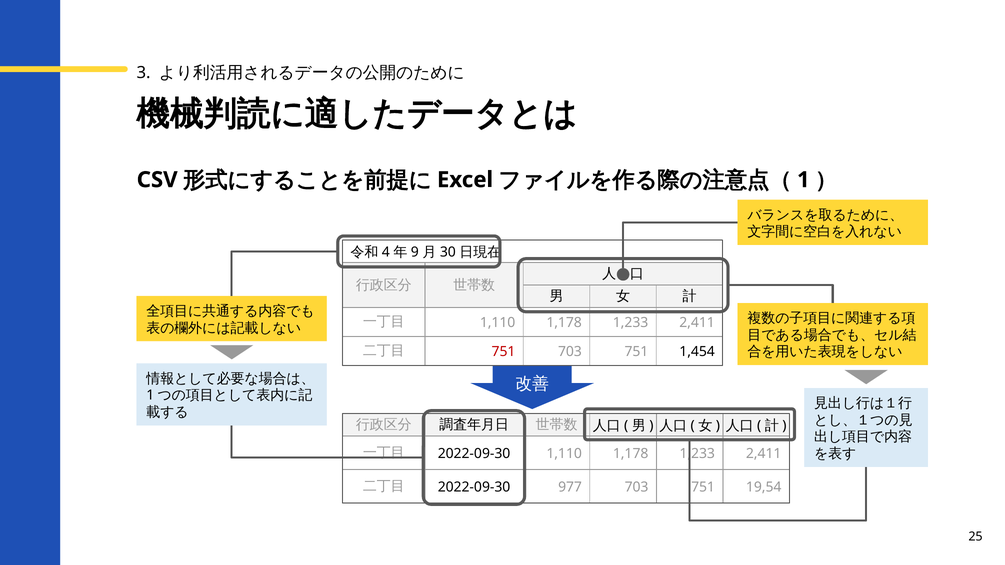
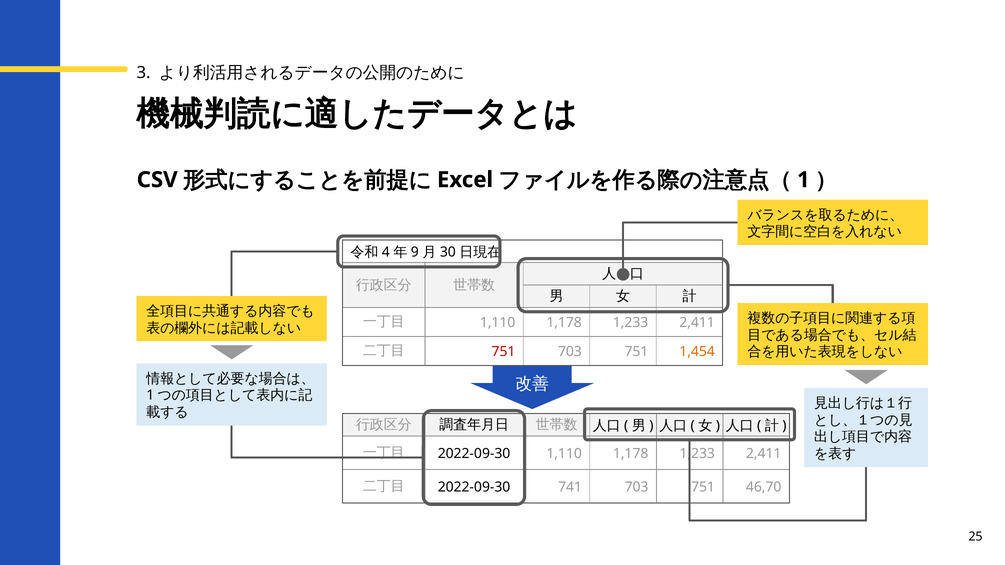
1,454 colour: black -> orange (697, 352)
977: 977 -> 741 (570, 487)
19,54: 19,54 -> 46,70 (764, 487)
